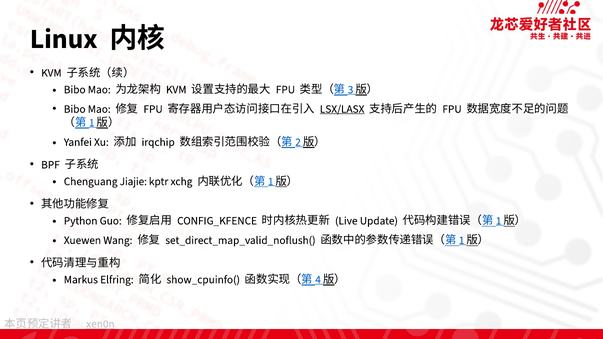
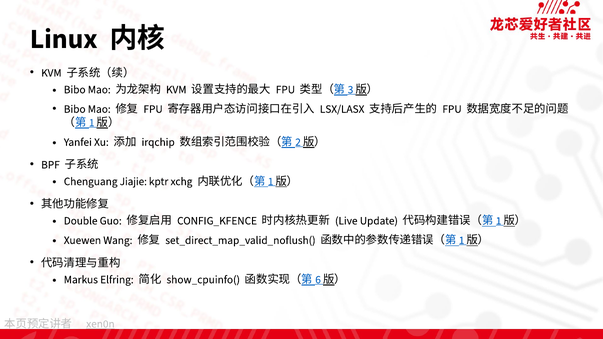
LSX/LASX underline: present -> none (342, 109)
Python: Python -> Double (81, 221)
4: 4 -> 6 (318, 280)
